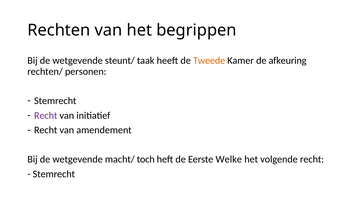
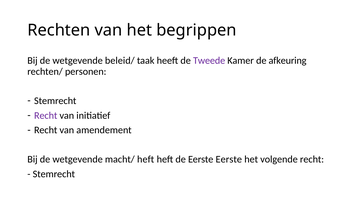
steunt/: steunt/ -> beleid/ (120, 61)
Tweede colour: orange -> purple (209, 61)
macht/ toch: toch -> heft (146, 159)
Eerste Welke: Welke -> Eerste (229, 159)
